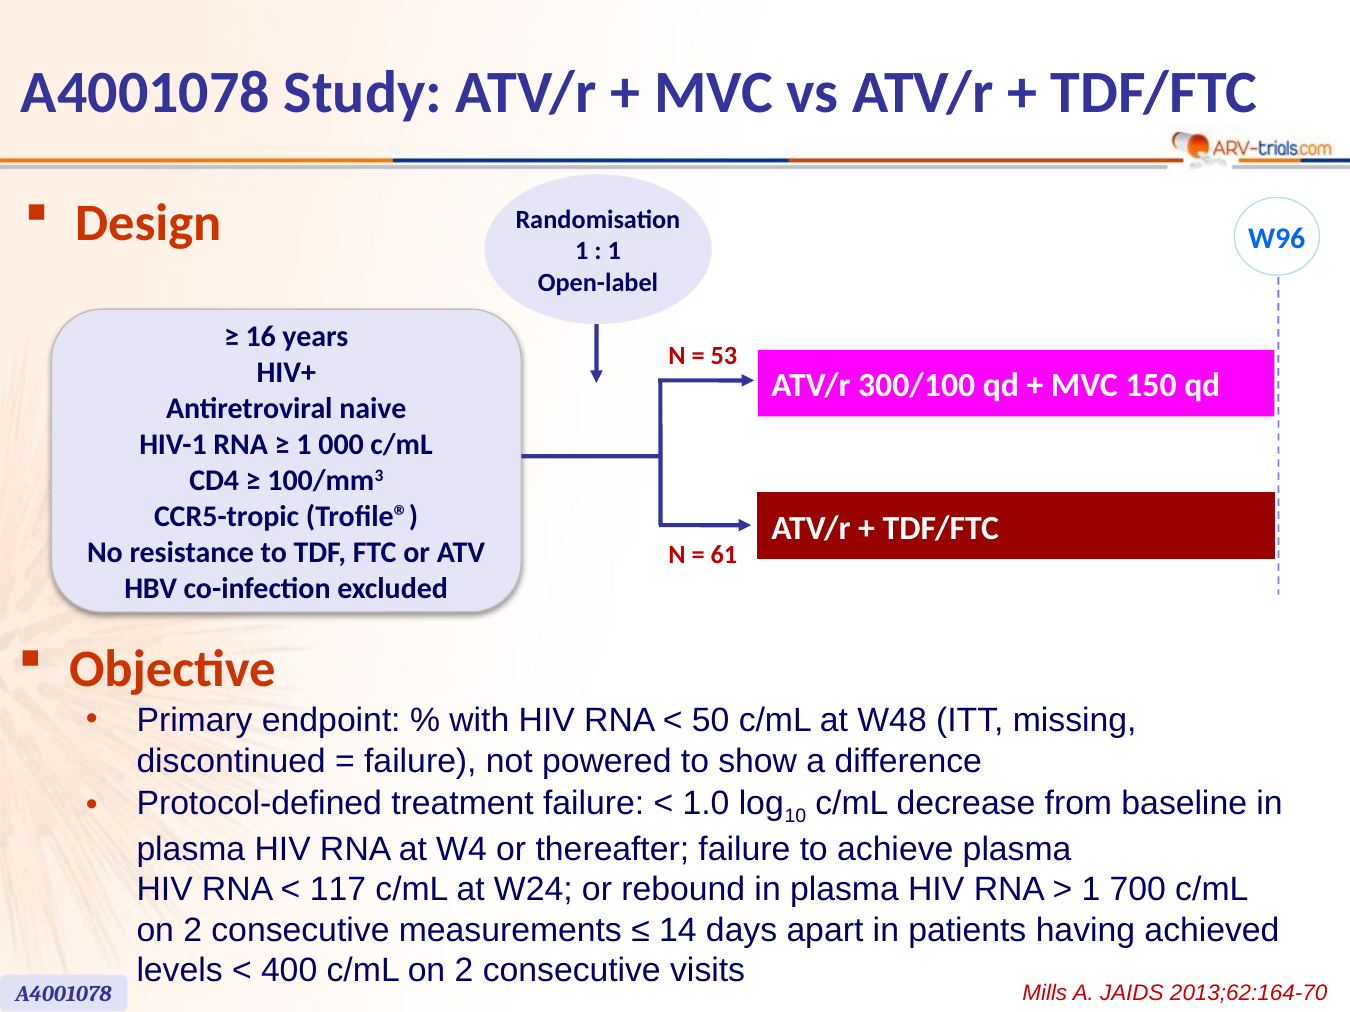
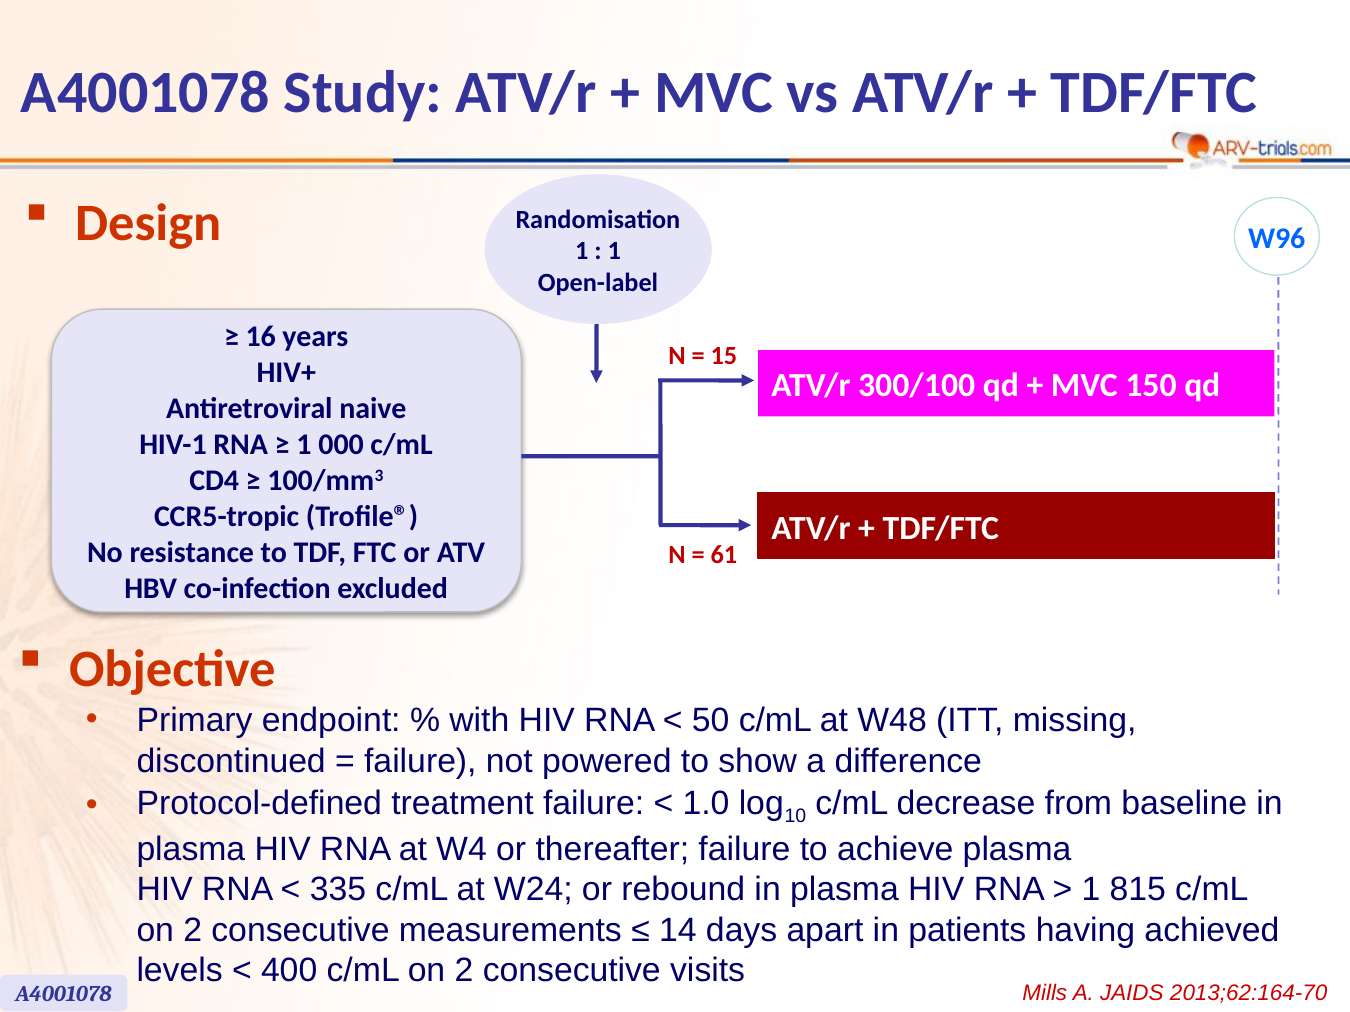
53: 53 -> 15 (724, 356)
117: 117 -> 335 (338, 890)
700: 700 -> 815 (1138, 890)
